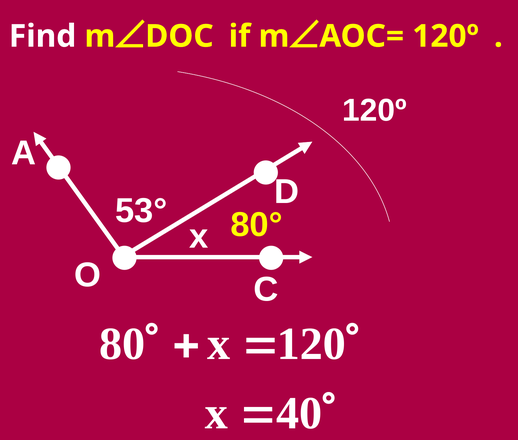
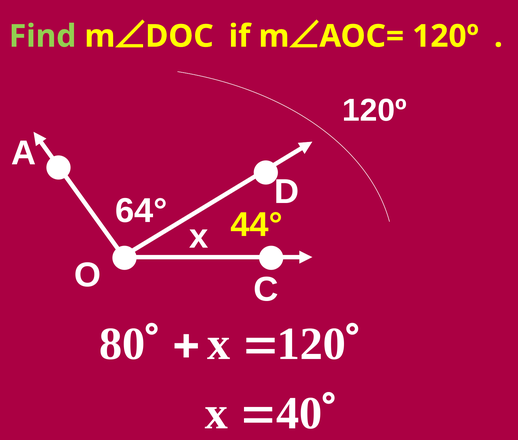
Find colour: white -> light green (43, 36)
53°: 53° -> 64° (141, 211)
80°: 80° -> 44° (257, 225)
